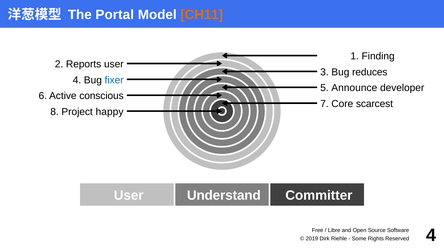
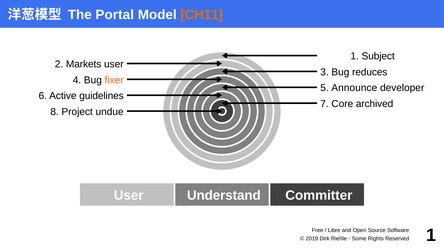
Finding: Finding -> Subject (378, 56)
Reports: Reports -> Markets (84, 64)
fixer colour: blue -> orange (114, 80)
conscious: conscious -> guidelines (102, 96)
scarcest: scarcest -> archived (375, 104)
happy: happy -> undue (110, 112)
Reserved 4: 4 -> 1 (431, 235)
